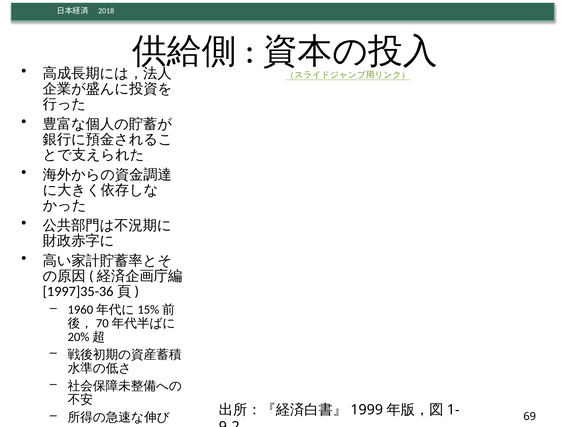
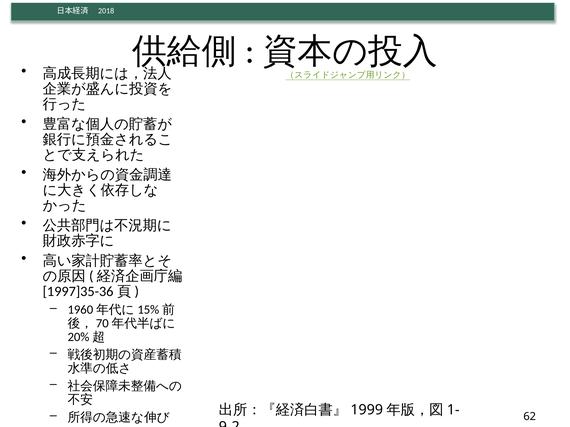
69: 69 -> 62 (530, 417)
